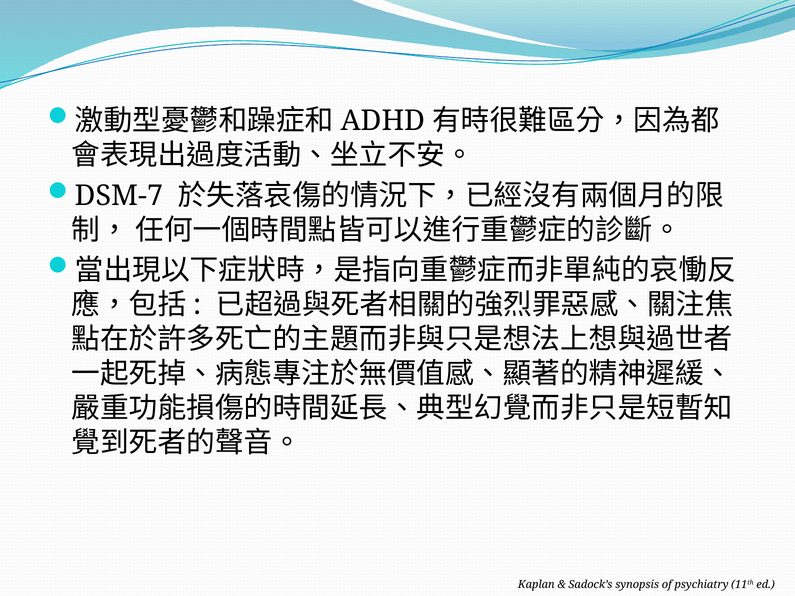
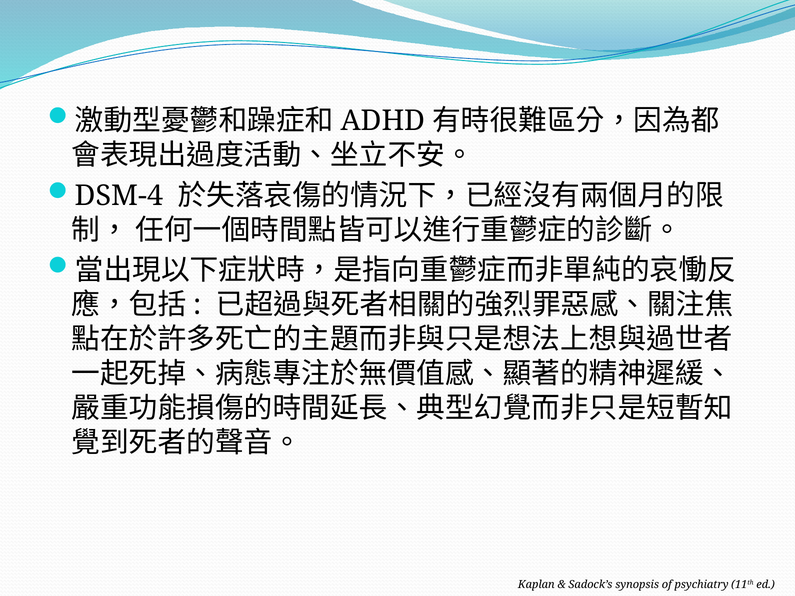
DSM-7: DSM-7 -> DSM-4 (119, 196)
